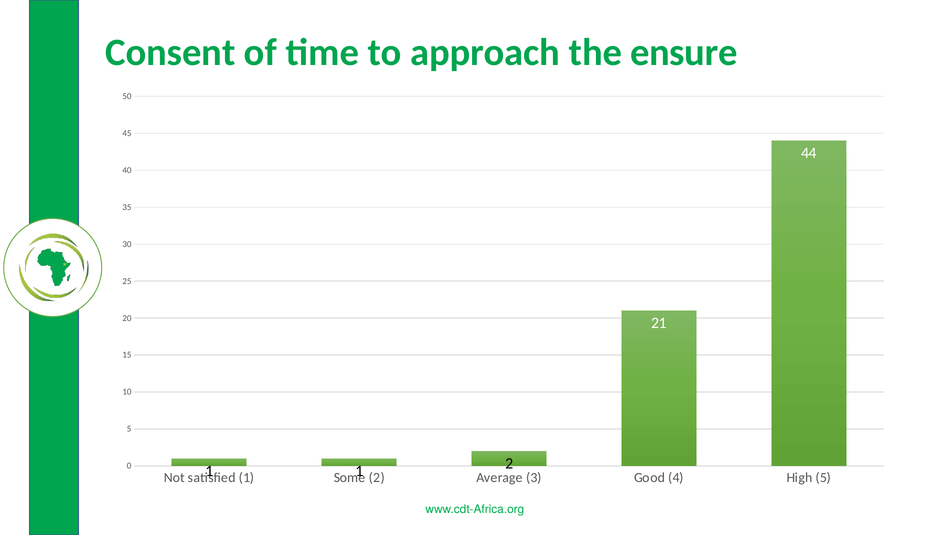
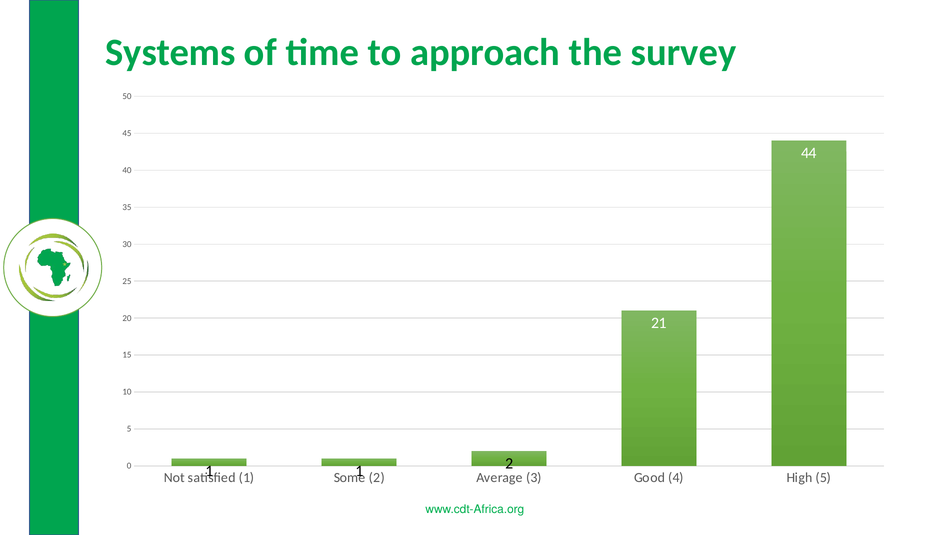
Consent: Consent -> Systems (170, 53)
ensure: ensure -> survey (684, 53)
